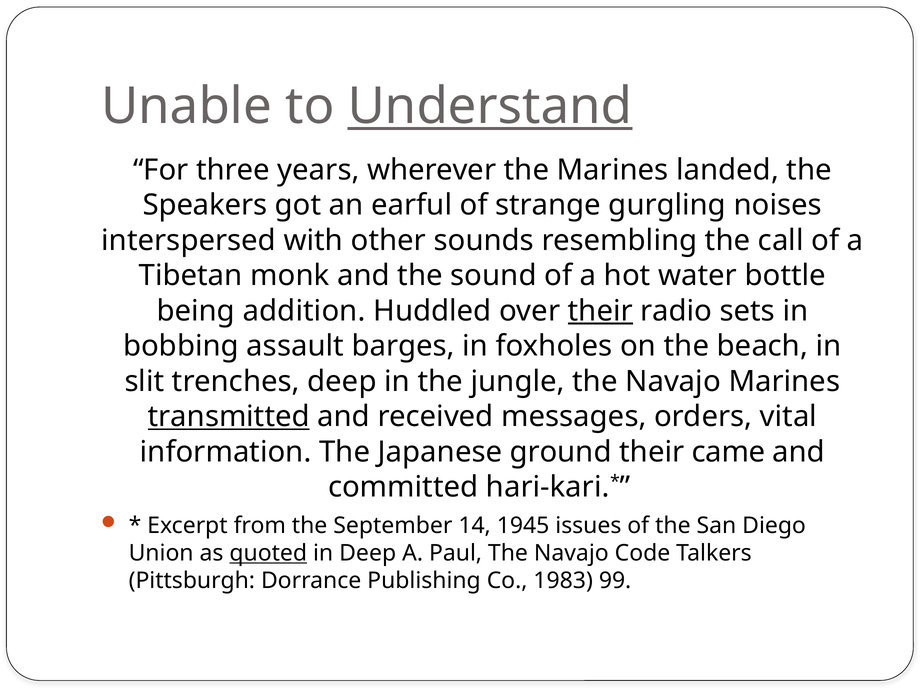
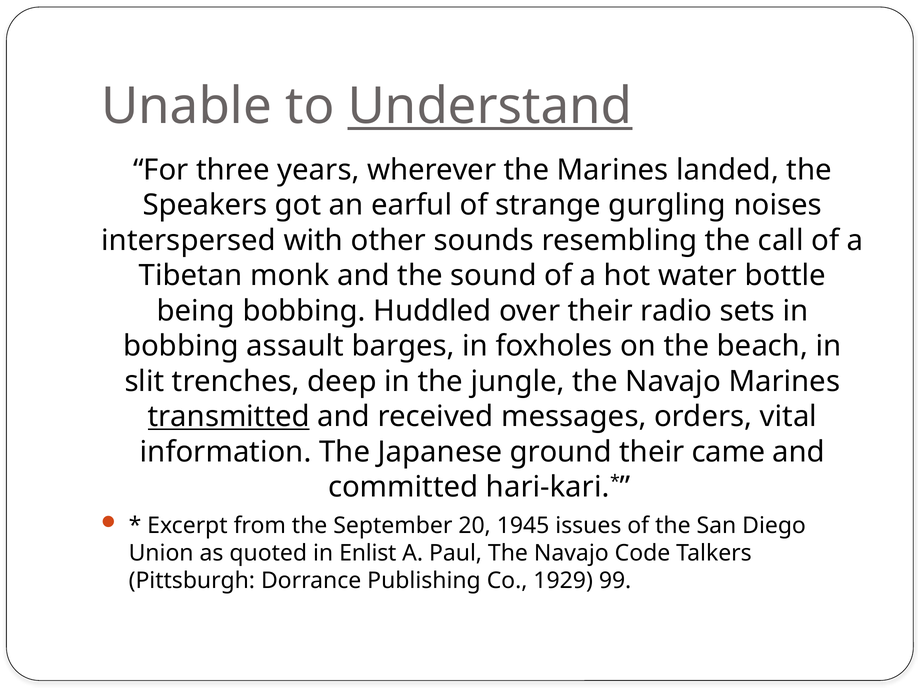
being addition: addition -> bobbing (304, 311)
their underline: present -> none (600, 311)
14: 14 -> 20 (475, 525)
quoted underline: present -> none (268, 553)
in Deep: Deep -> Enlist (368, 553)
1983: 1983 -> 1929 (563, 581)
